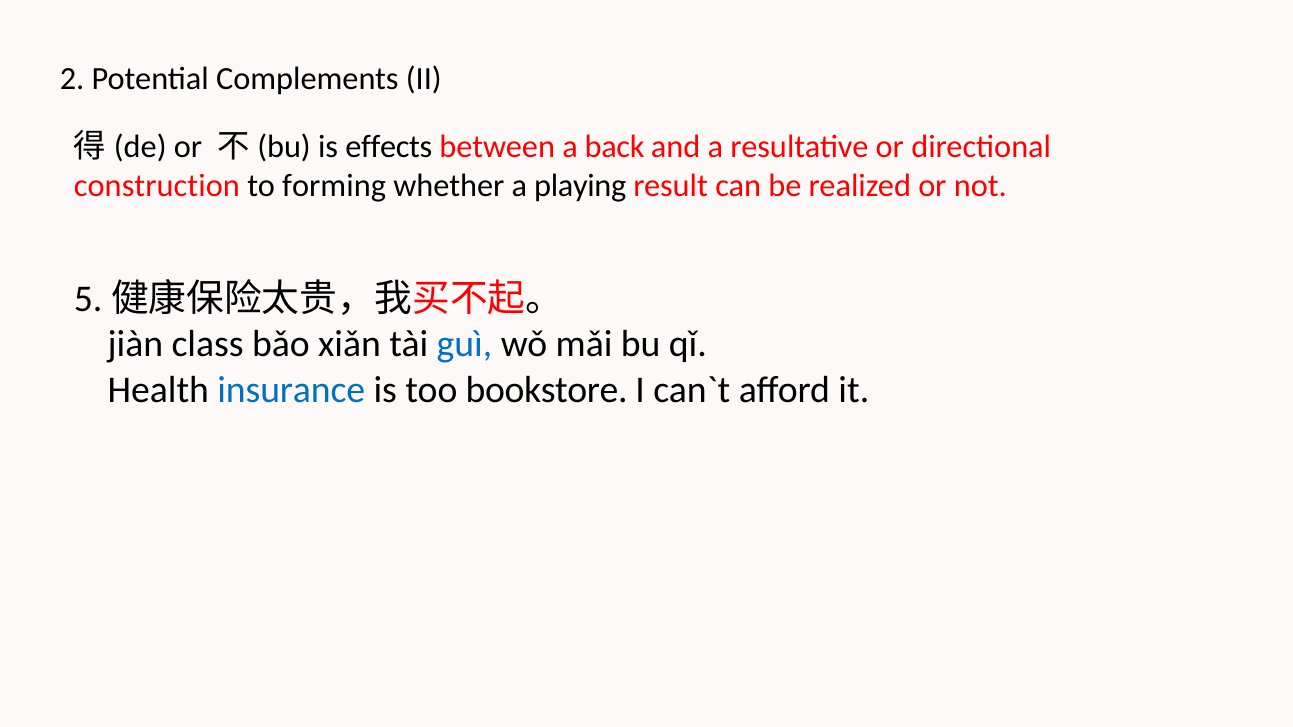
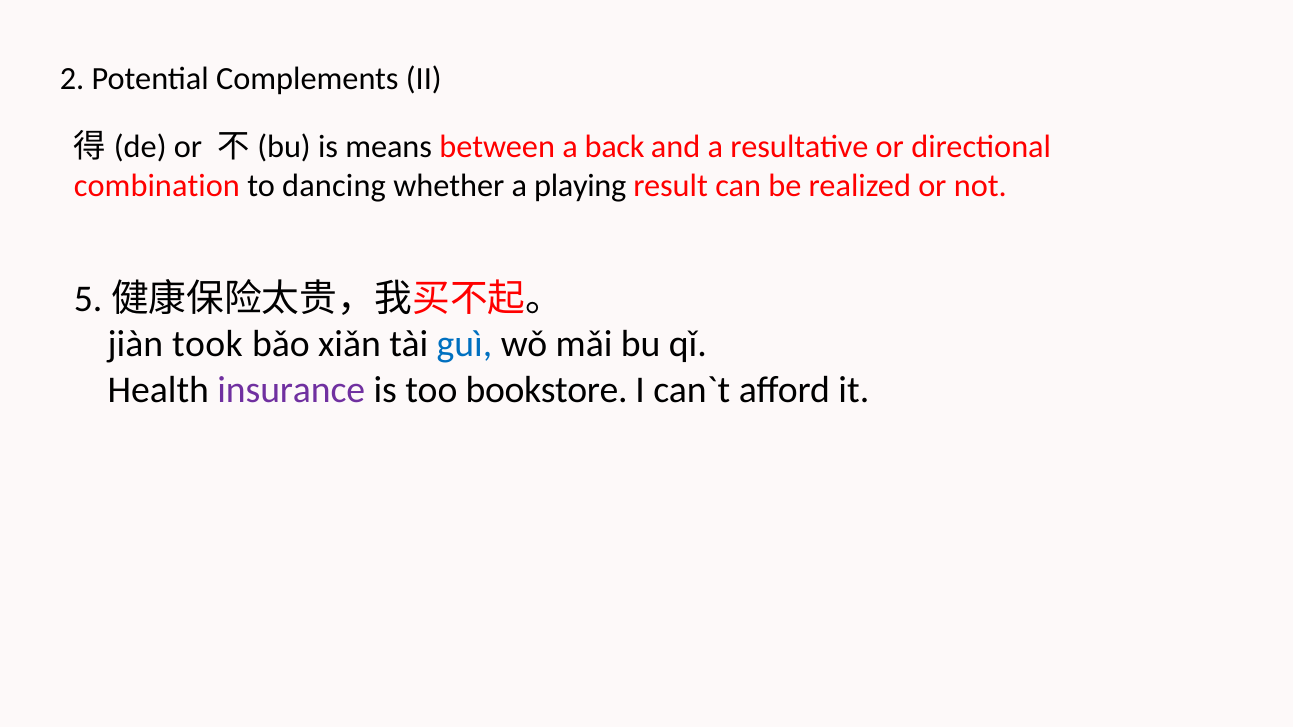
effects: effects -> means (389, 147)
construction: construction -> combination (157, 186)
forming: forming -> dancing (334, 186)
class: class -> took (207, 345)
insurance colour: blue -> purple (291, 390)
